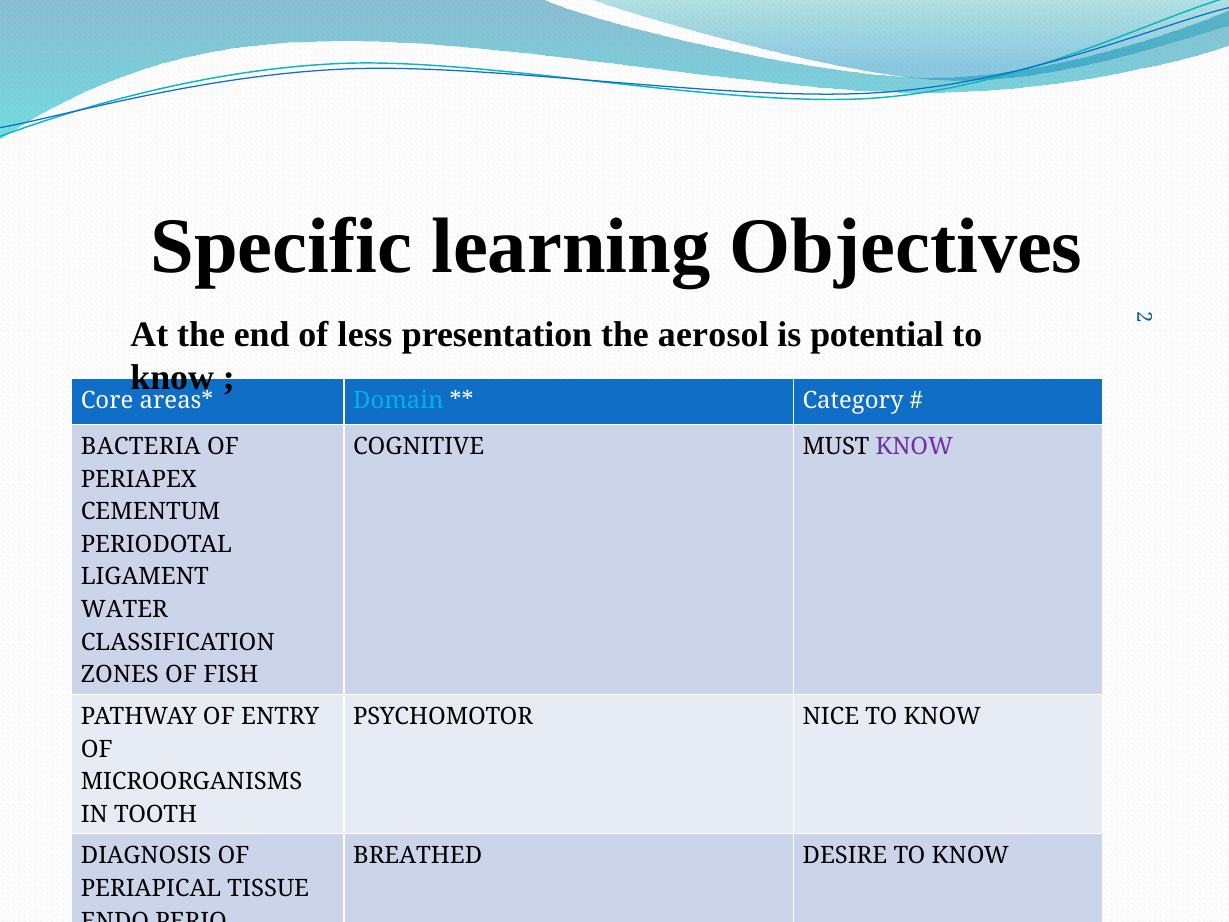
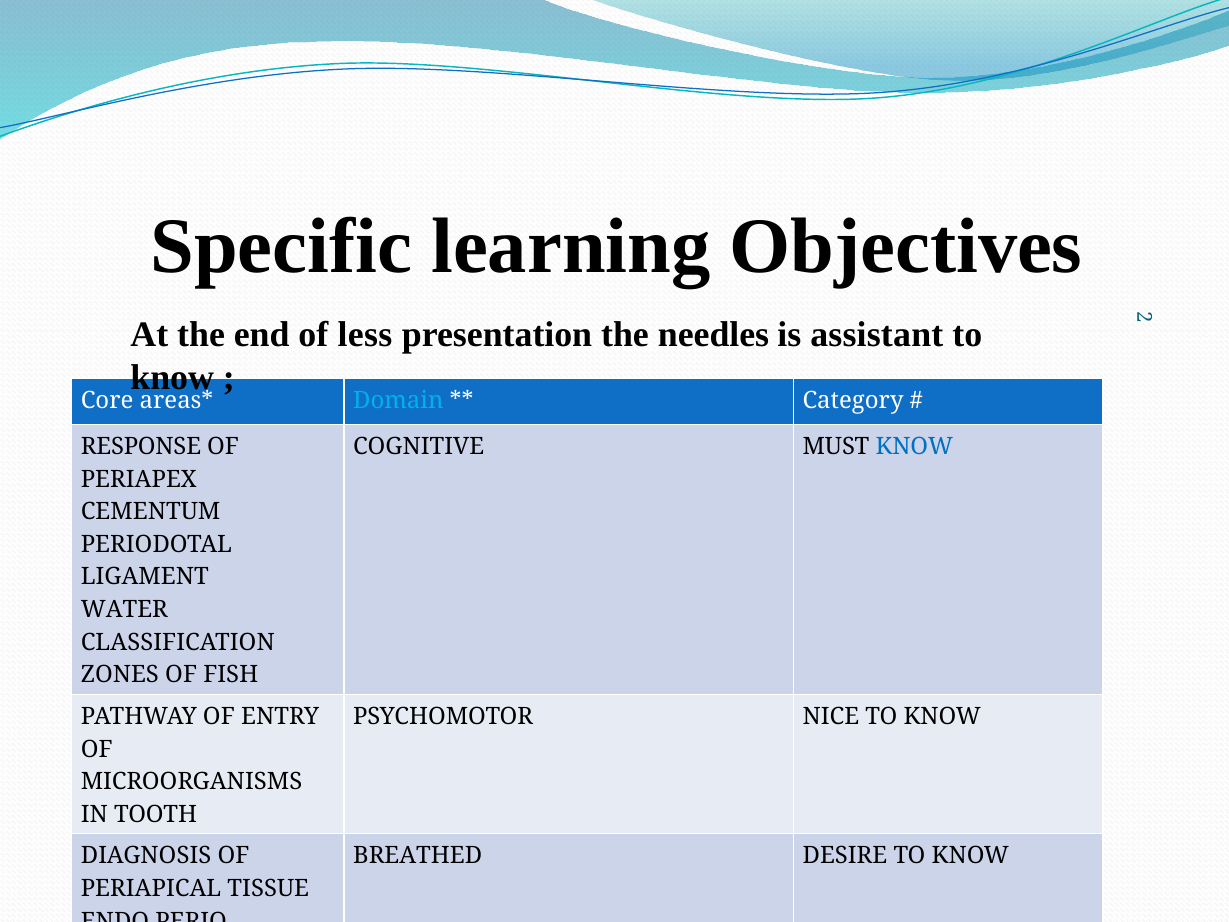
aerosol: aerosol -> needles (714, 335)
potential: potential -> assistant (877, 335)
BACTERIA: BACTERIA -> RESPONSE (141, 447)
KNOW colour: purple -> blue (914, 447)
